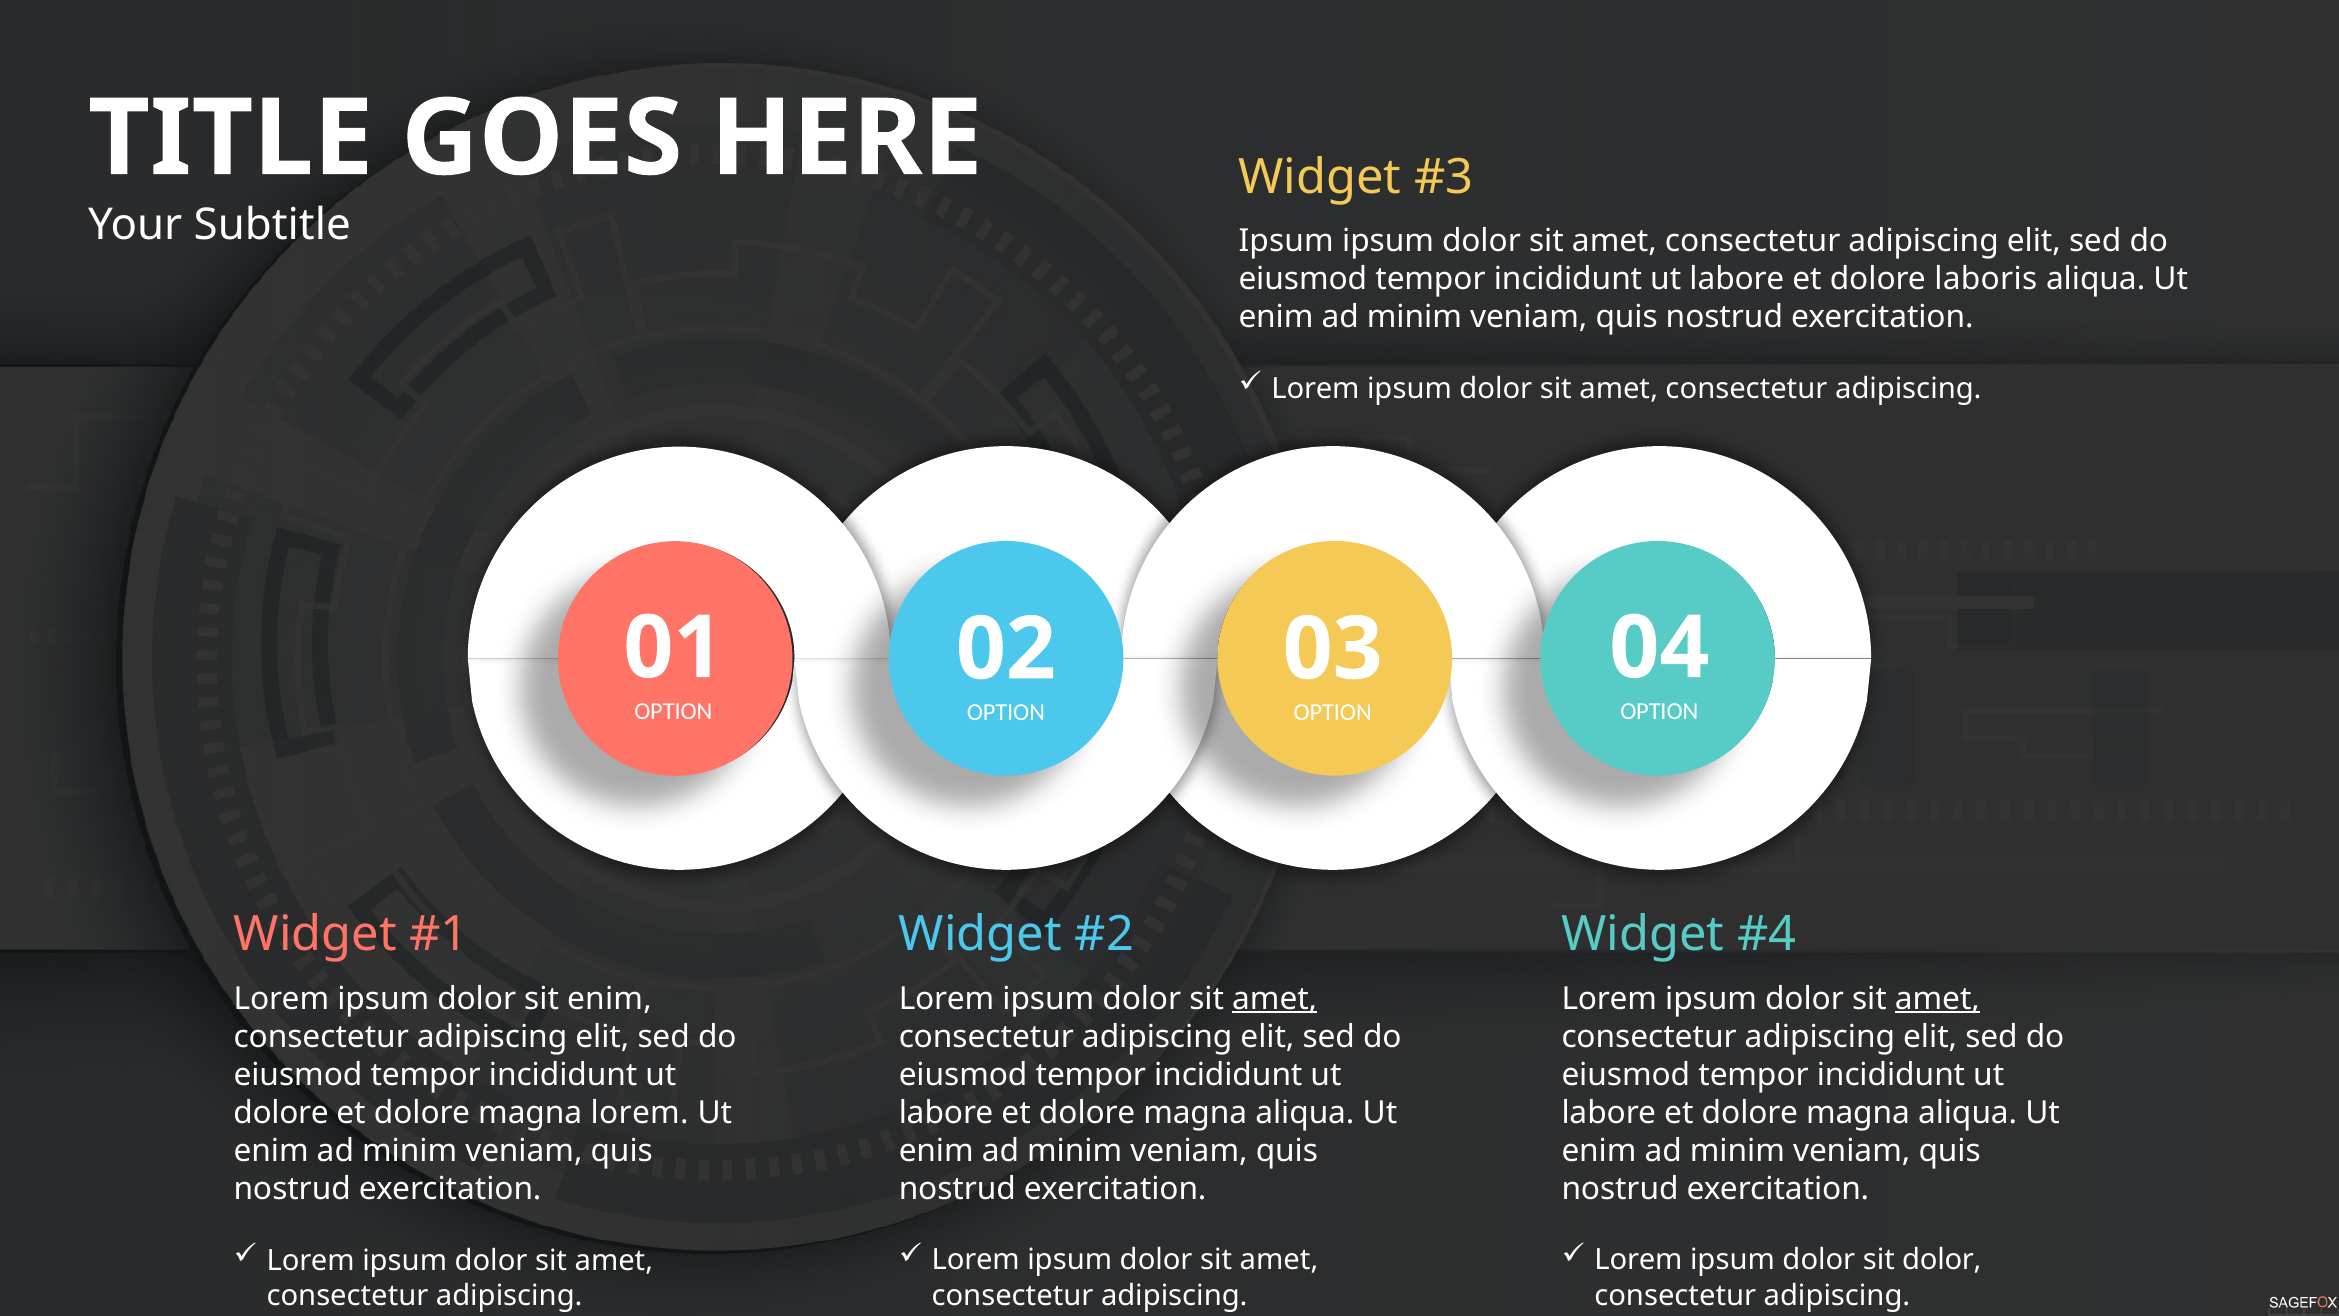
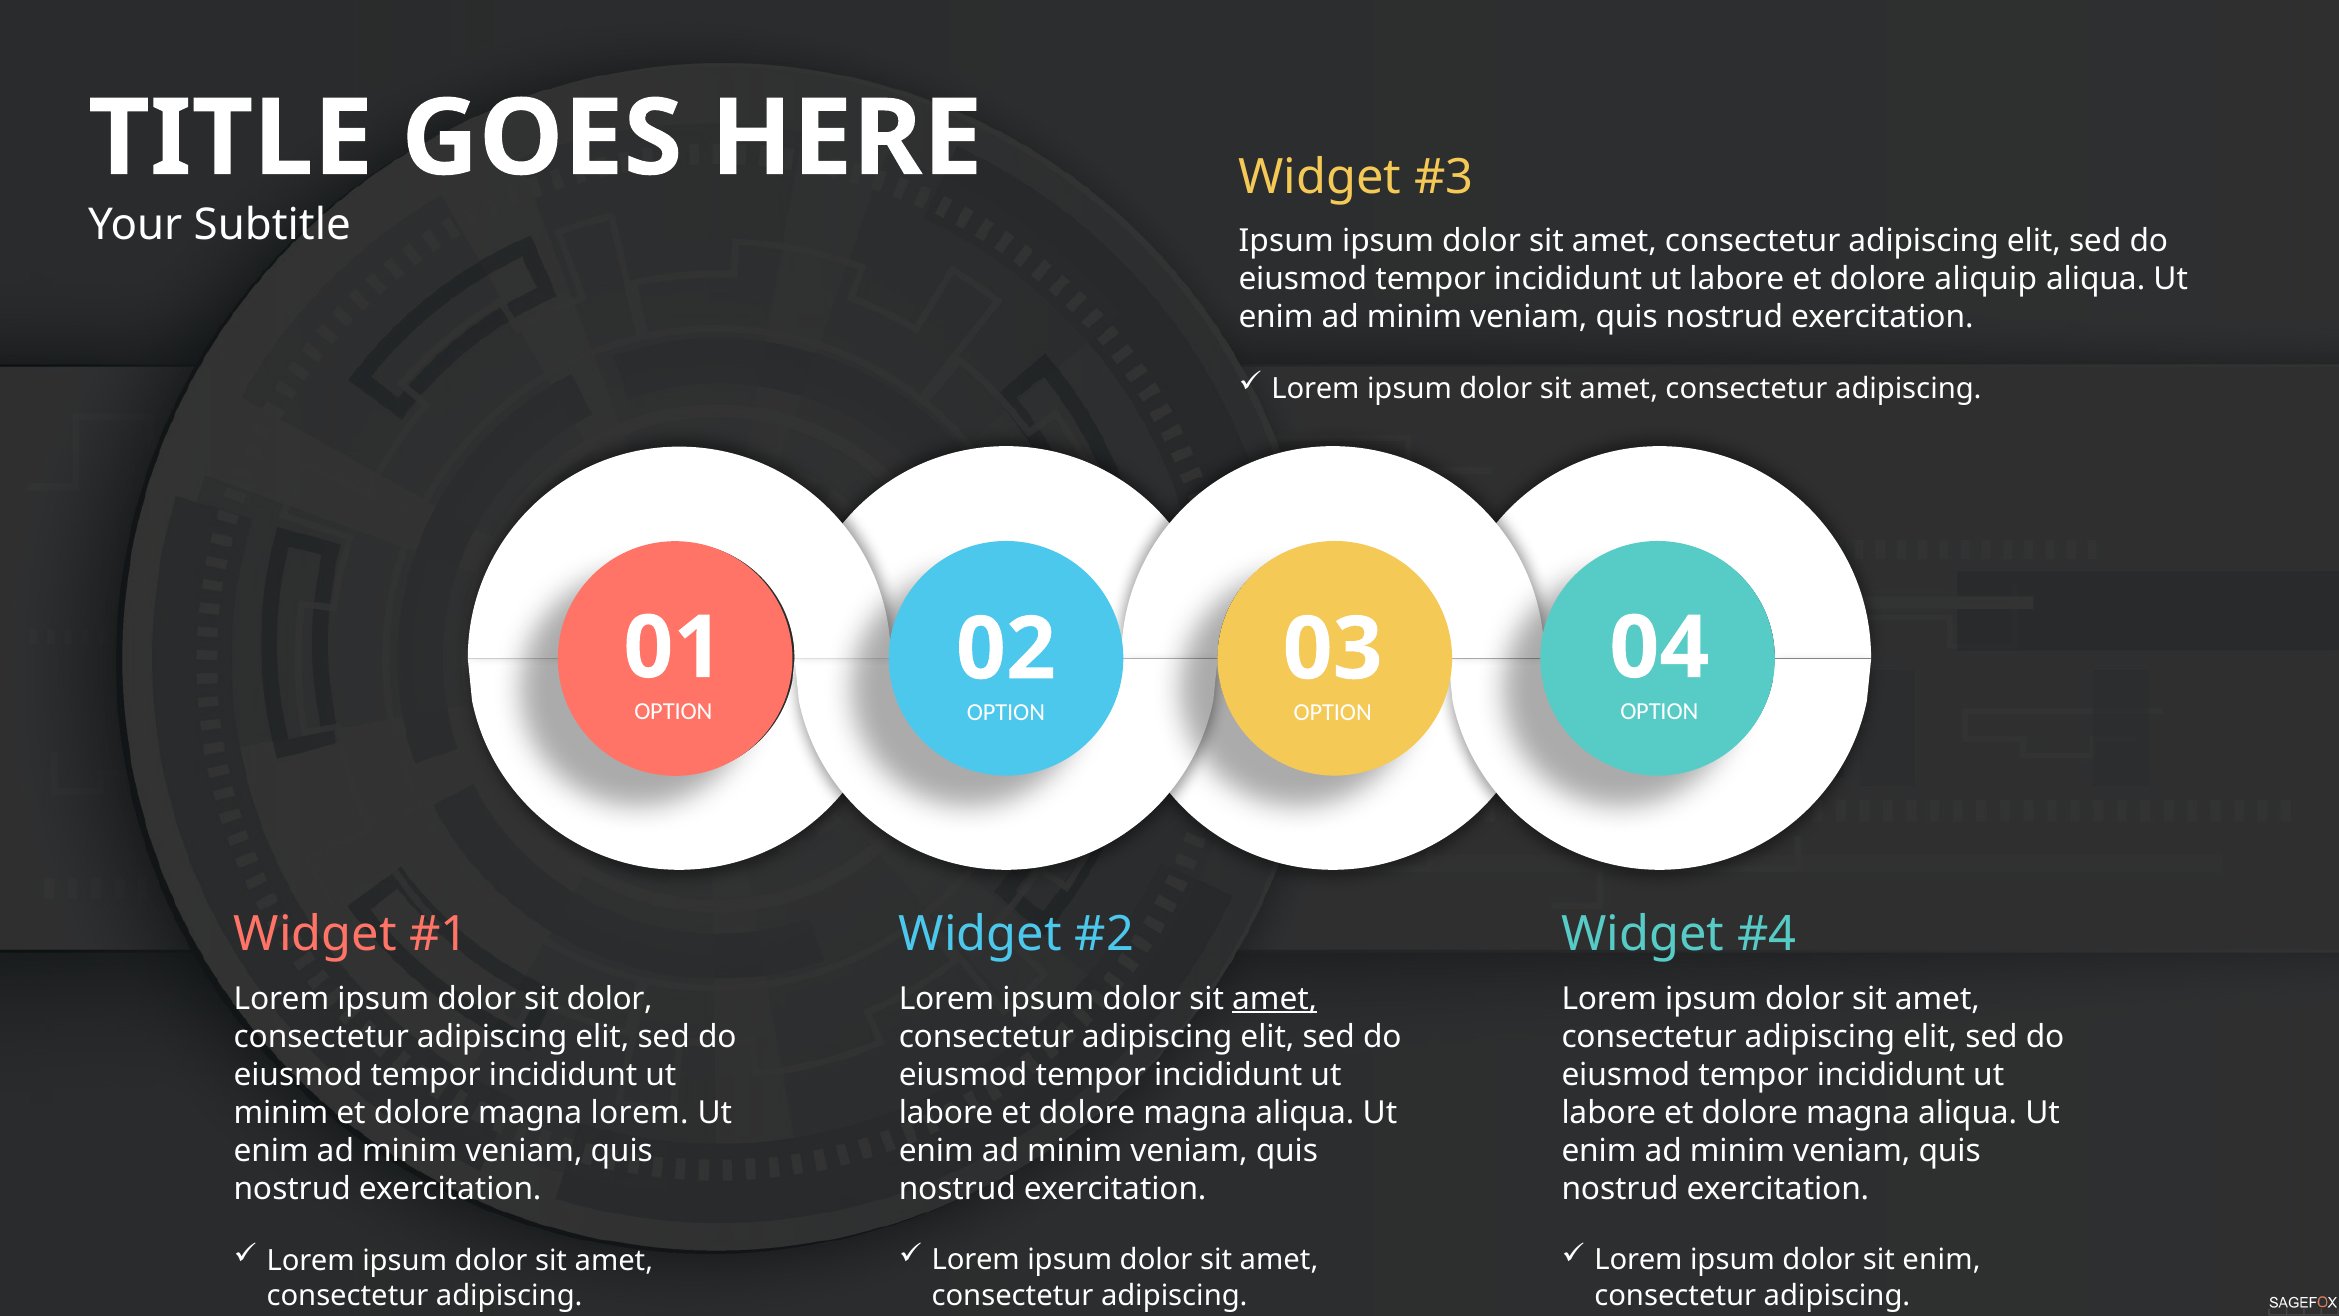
laboris: laboris -> aliquip (1986, 279)
sit enim: enim -> dolor (610, 998)
amet underline: present -> none (1937, 998)
dolore: dolore -> minim (281, 1113)
sit dolor: dolor -> enim (1942, 1260)
